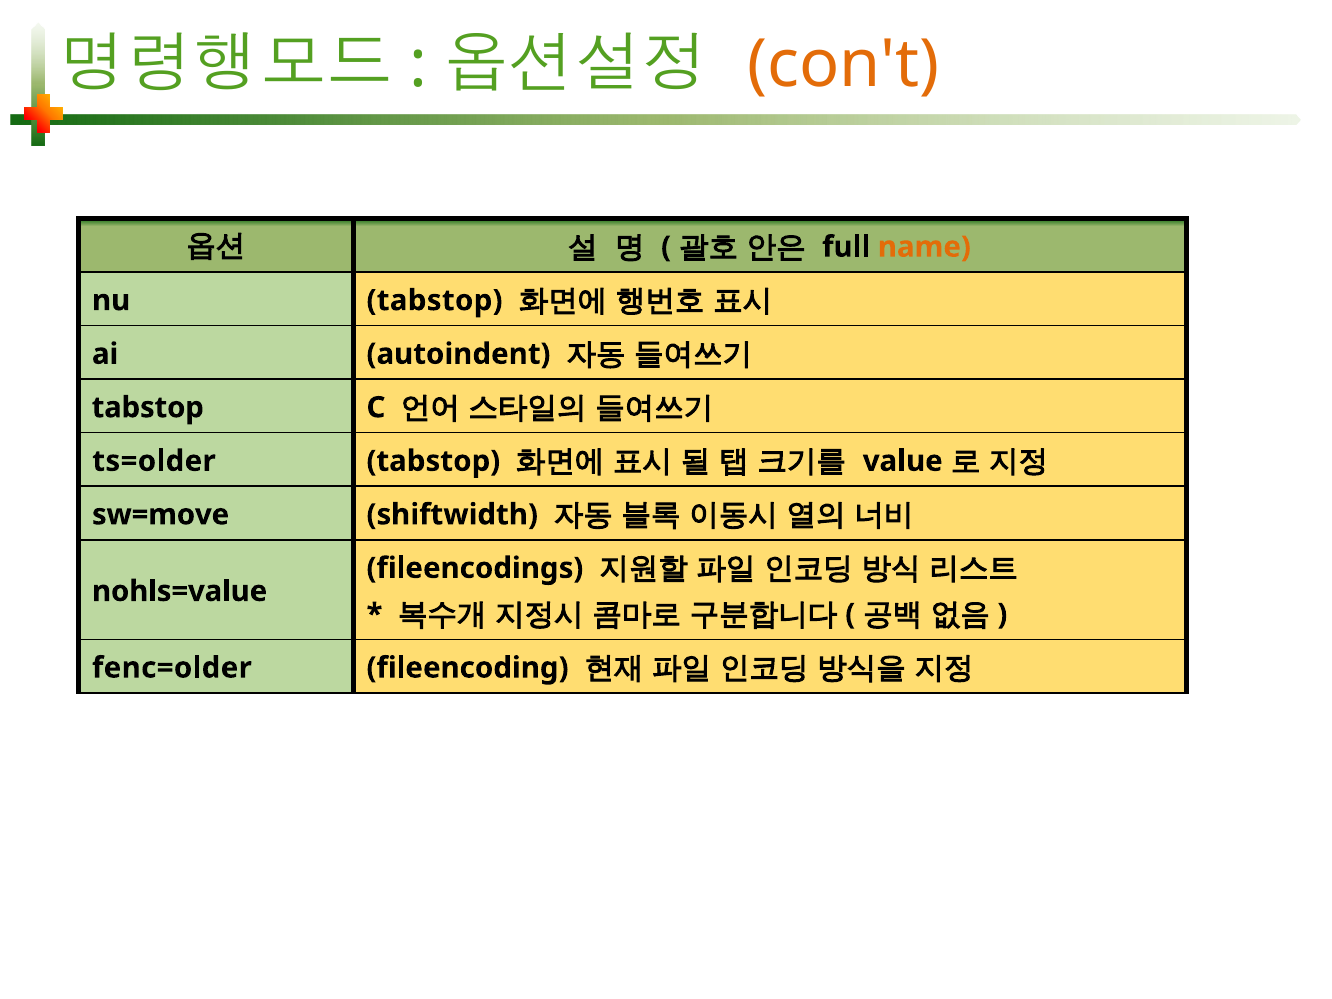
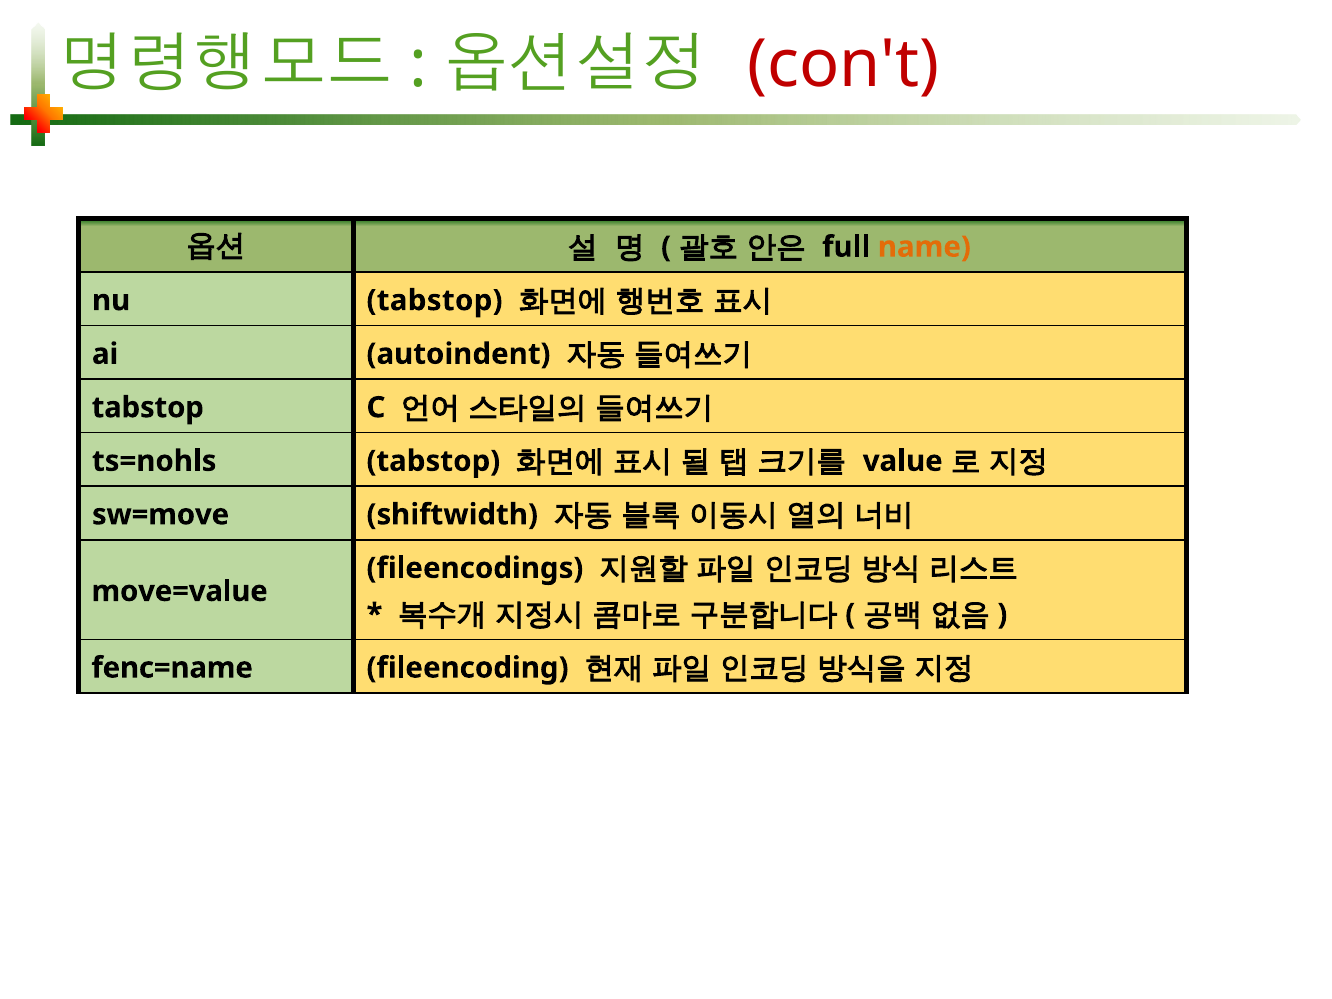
con't colour: orange -> red (843, 65)
ts=older: ts=older -> ts=nohls (154, 461)
nohls=value: nohls=value -> move=value (180, 591)
fenc=older: fenc=older -> fenc=name (172, 668)
